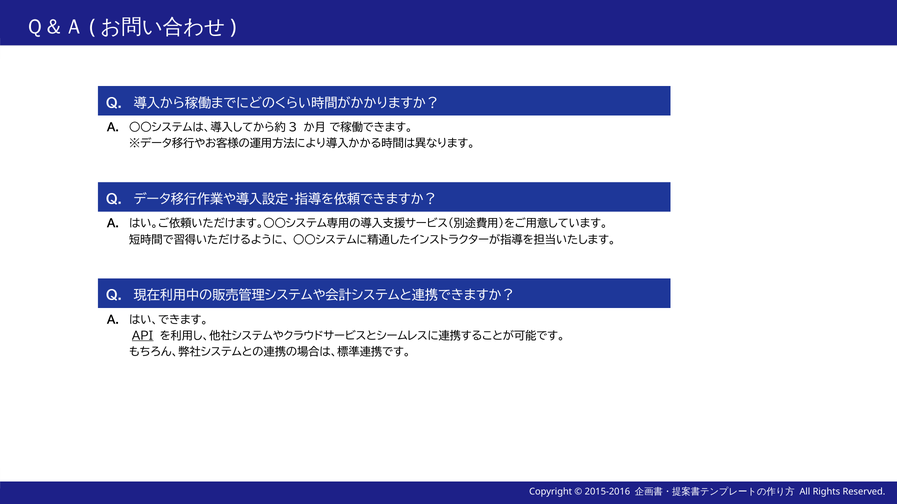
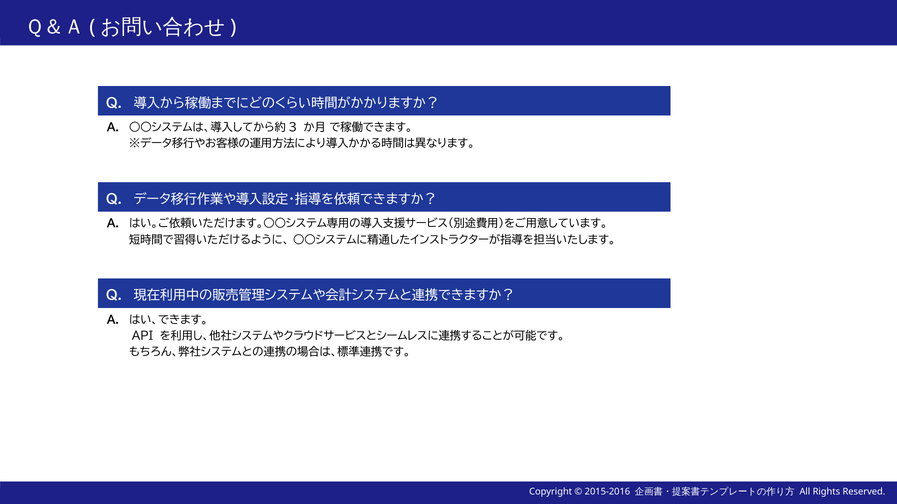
API underline: present -> none (143, 336)
